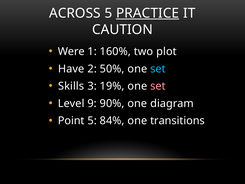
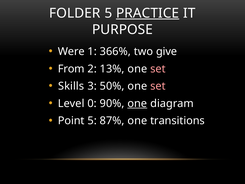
ACROSS: ACROSS -> FOLDER (75, 13)
CAUTION: CAUTION -> PURPOSE (122, 30)
160%: 160% -> 366% (115, 51)
plot: plot -> give (167, 51)
Have: Have -> From (71, 69)
50%: 50% -> 13% (112, 69)
set colour: light blue -> pink (158, 69)
19%: 19% -> 50% (112, 86)
9: 9 -> 0 (92, 103)
one underline: none -> present (137, 103)
84%: 84% -> 87% (112, 121)
